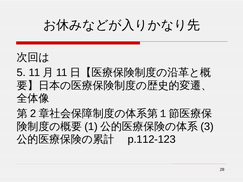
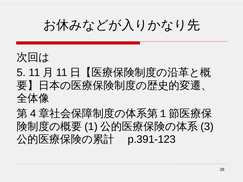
2: 2 -> 4 (33, 114)
p.112-123: p.112-123 -> p.391-123 (152, 140)
